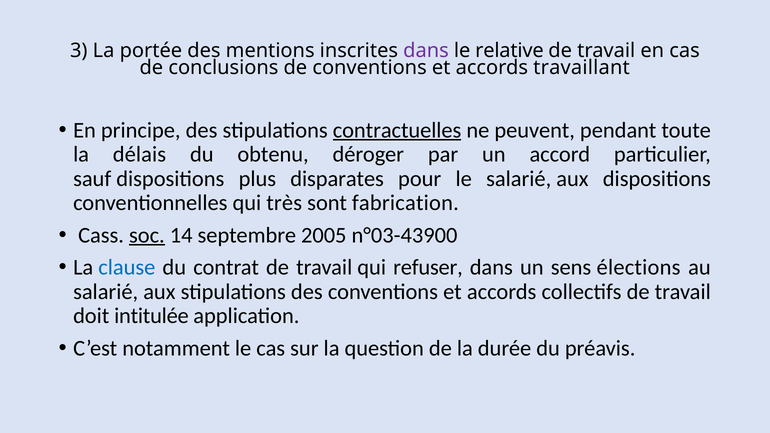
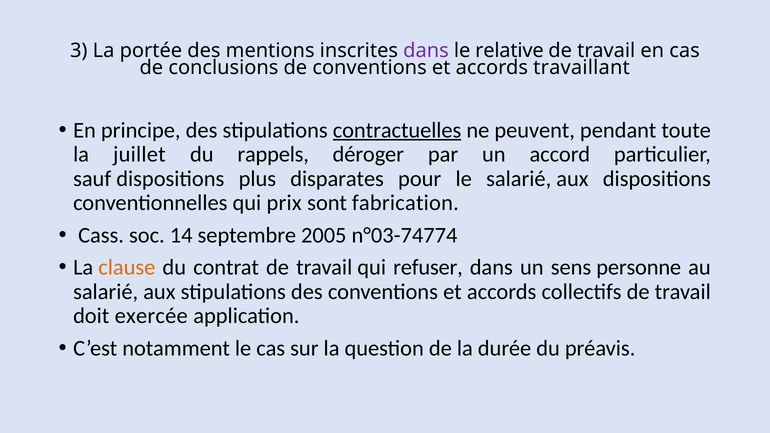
délais: délais -> juillet (139, 154)
obtenu: obtenu -> rappels (273, 154)
très: très -> prix (284, 203)
soc underline: present -> none (147, 235)
n°03-43900: n°03-43900 -> n°03-74774 (404, 235)
clause colour: blue -> orange (127, 268)
élections: élections -> personne (639, 268)
intitulée: intitulée -> exercée (151, 316)
